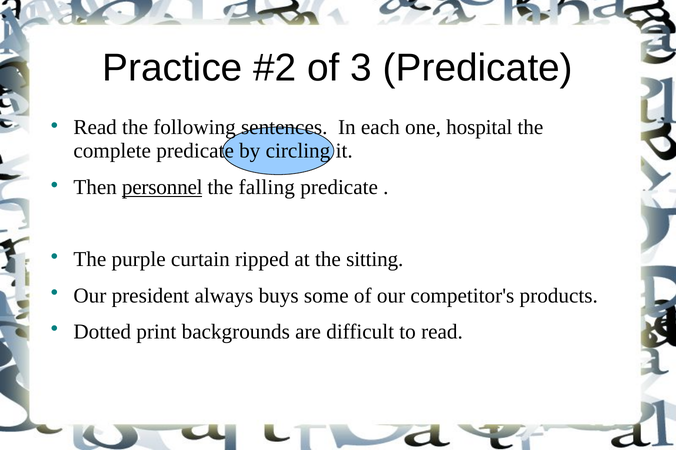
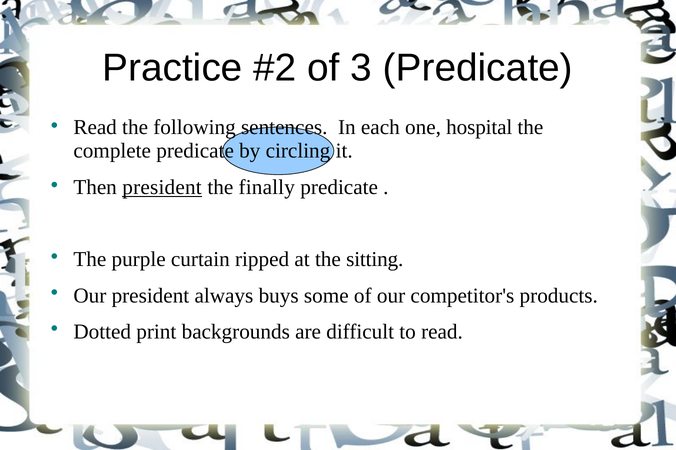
Then personnel: personnel -> president (162, 187)
falling: falling -> finally (267, 187)
